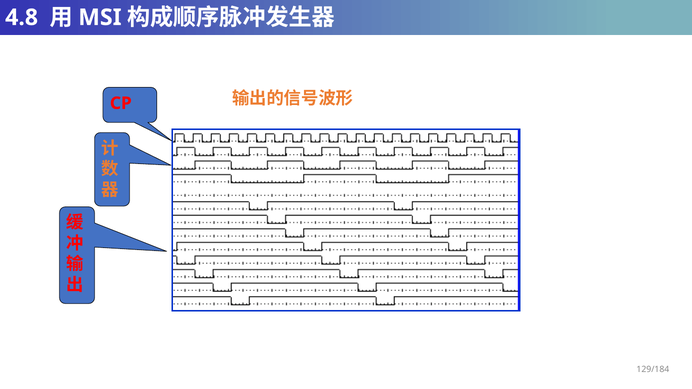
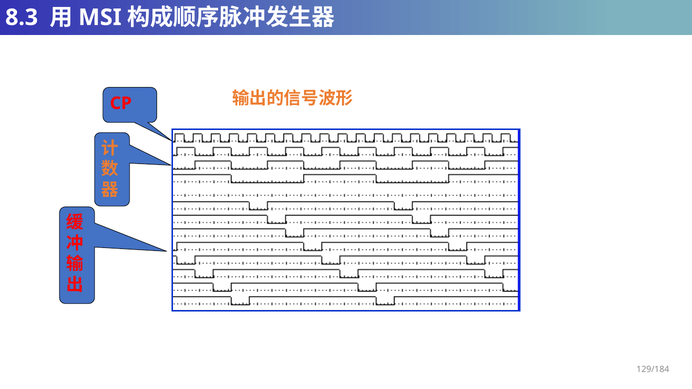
4.8: 4.8 -> 8.3 (22, 17)
